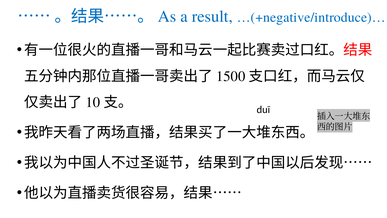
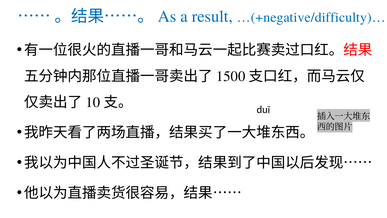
…(+negative/introduce)…: …(+negative/introduce)… -> …(+negative/difficulty)… (311, 17)
